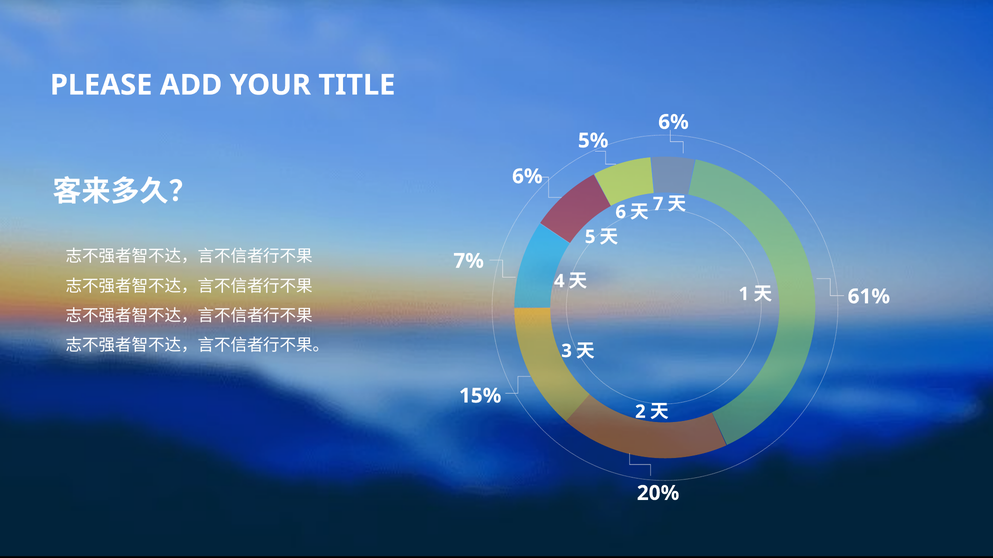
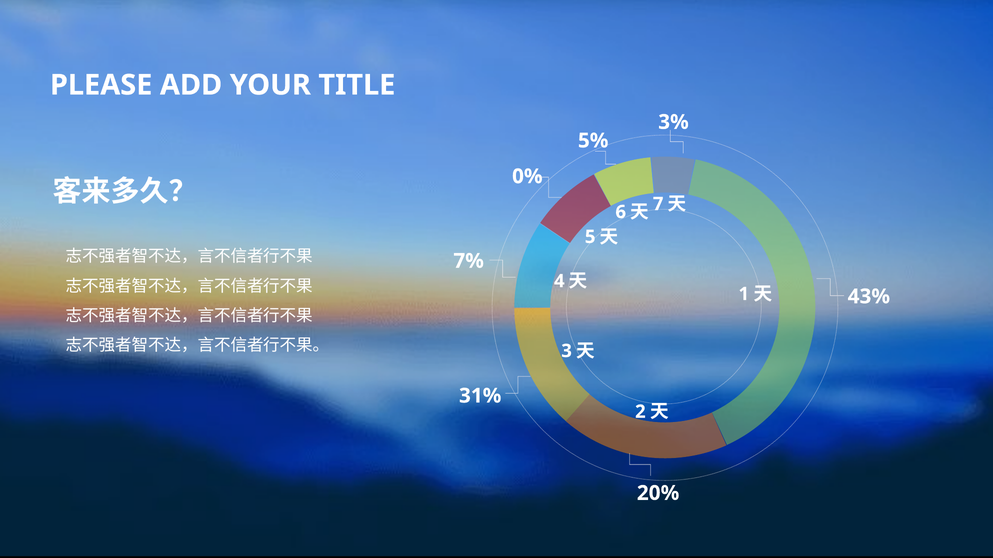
6%: 6% -> 3% (673, 122)
6%: 6% -> 0% (527, 177)
61%: 61% -> 43% (869, 297)
15%: 15% -> 31% (480, 396)
